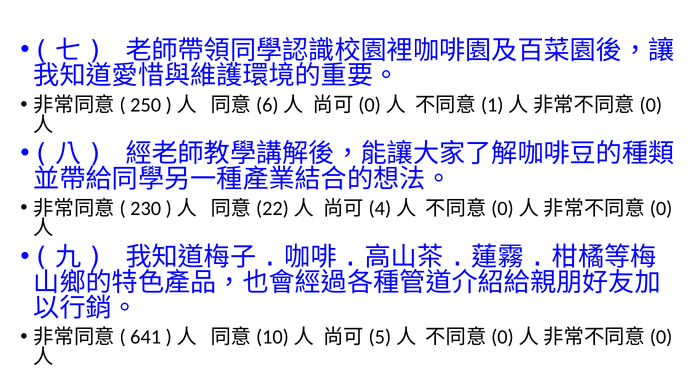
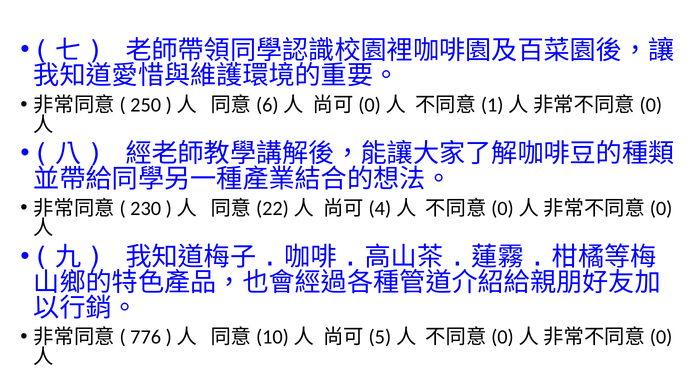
641: 641 -> 776 (146, 337)
